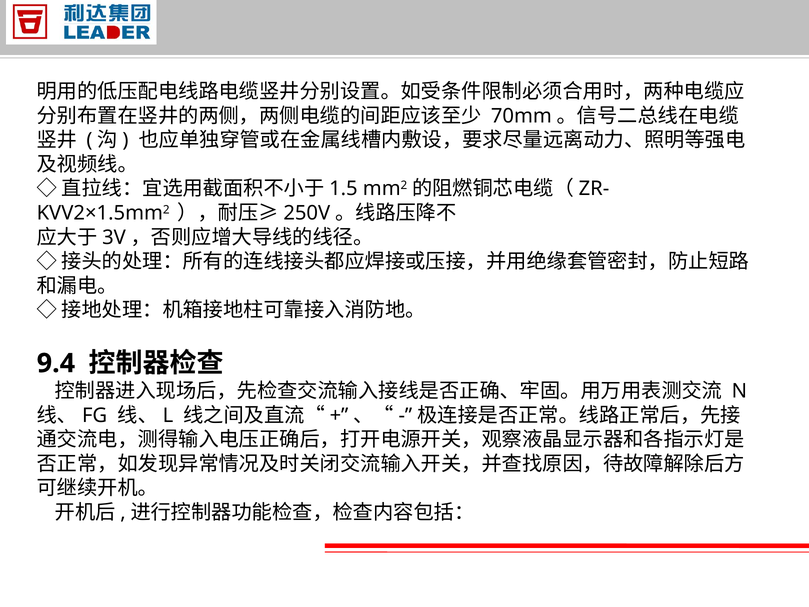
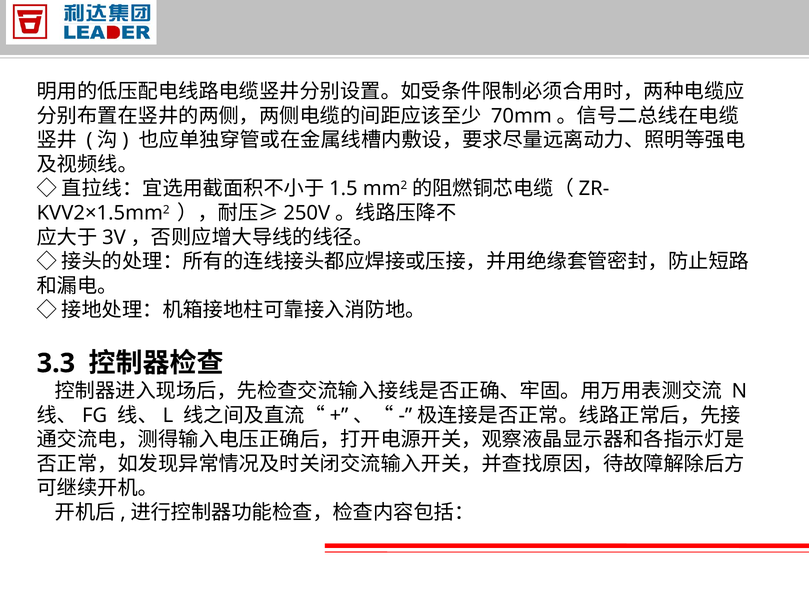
9.4: 9.4 -> 3.3 (56, 363)
